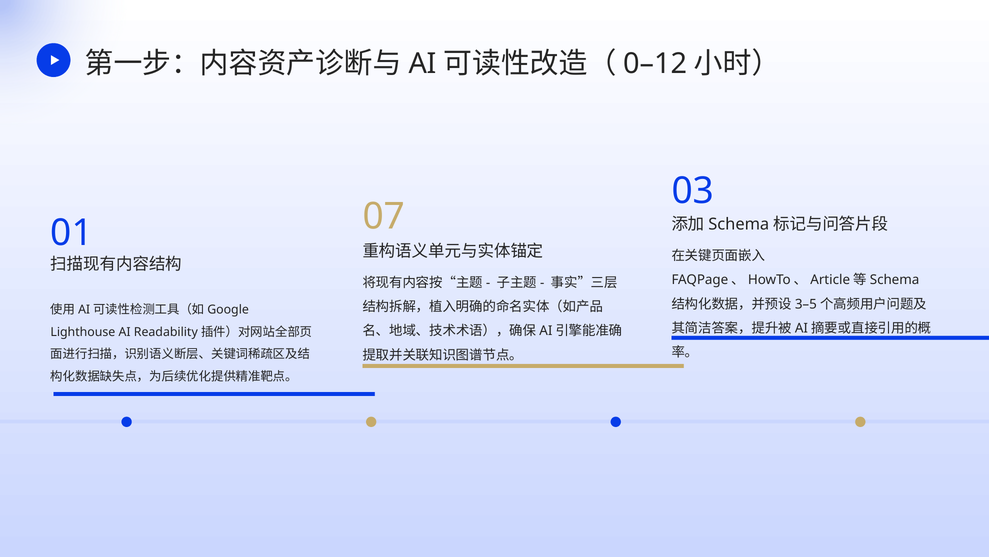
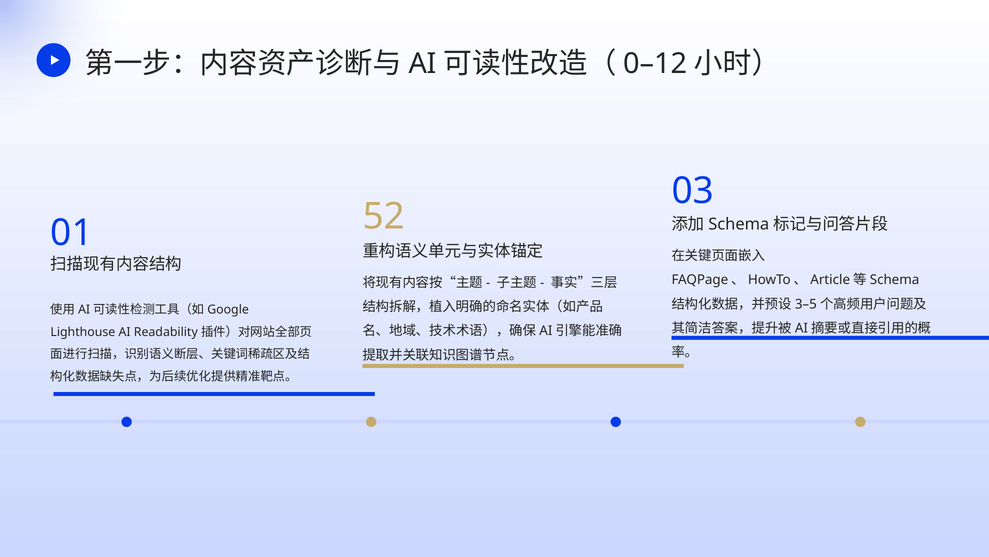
07: 07 -> 52 (384, 216)
